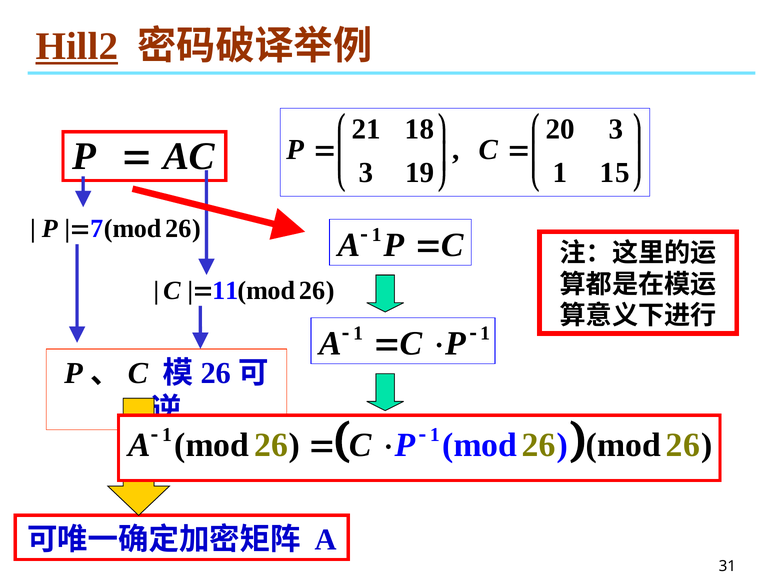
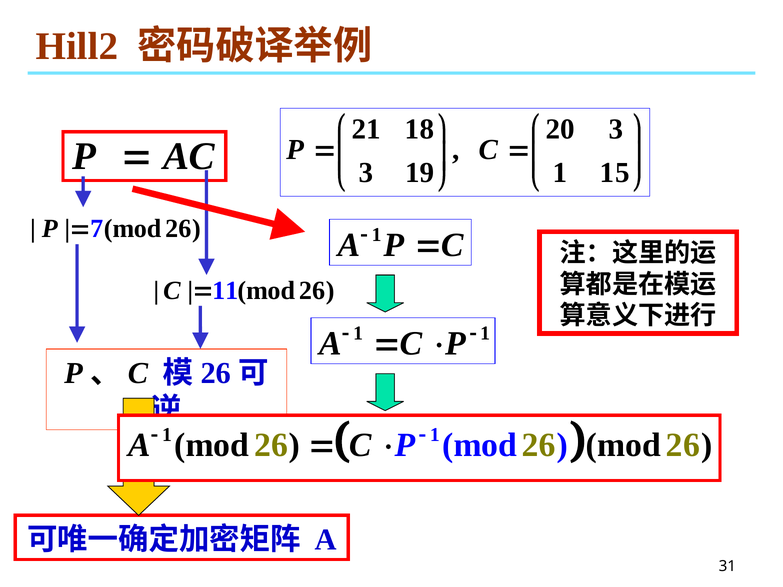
Hill2 underline: present -> none (77, 46)
